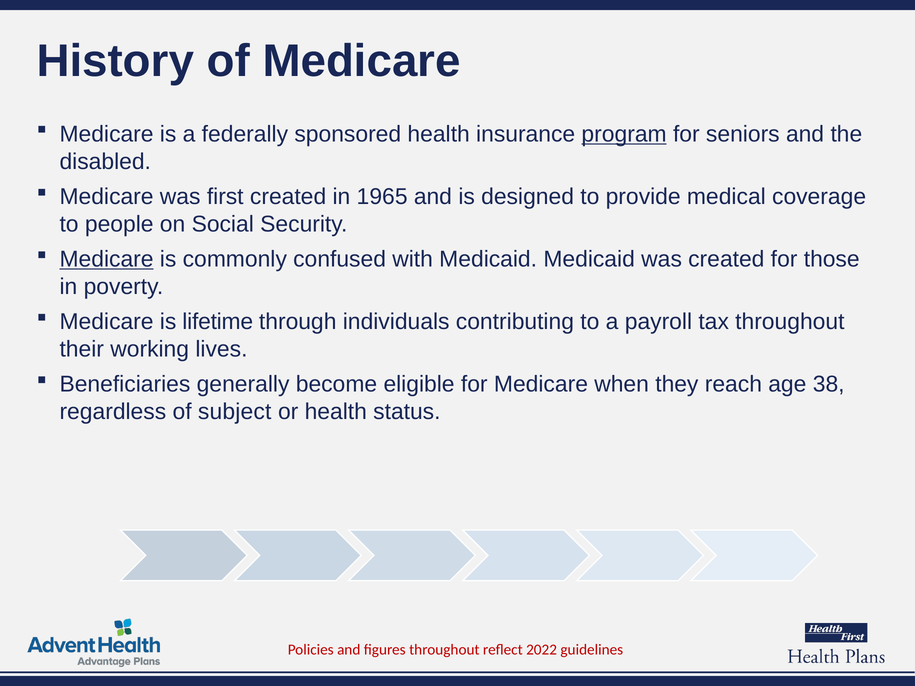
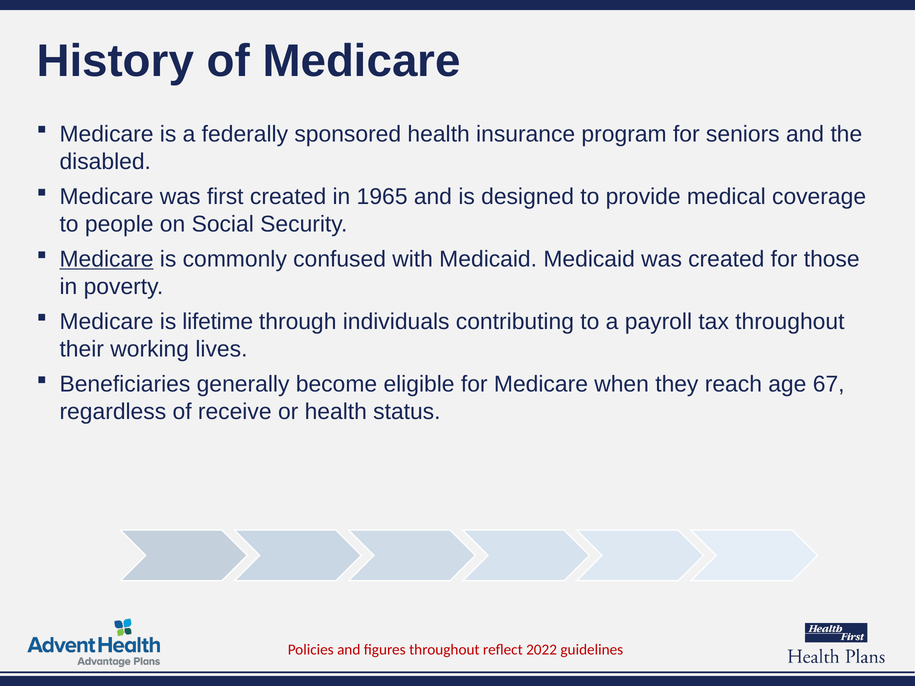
program underline: present -> none (624, 134)
38: 38 -> 67 (829, 384)
subject: subject -> receive (235, 412)
